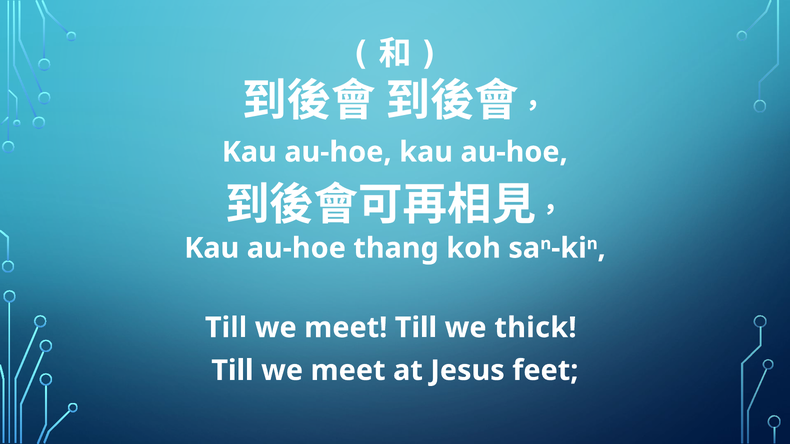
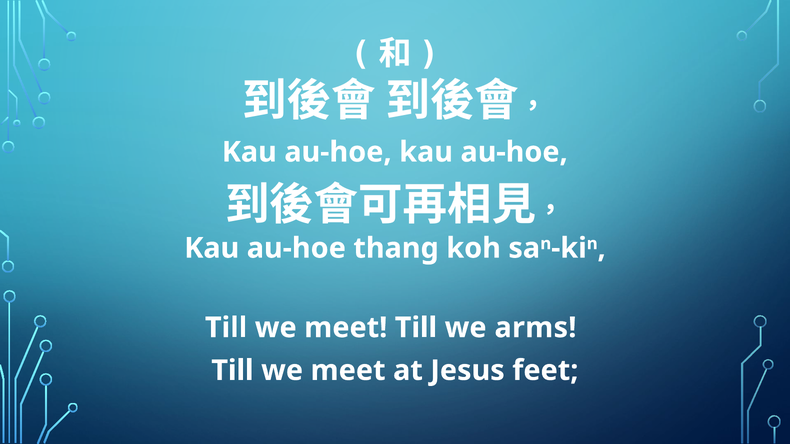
thick: thick -> arms (535, 328)
